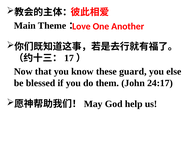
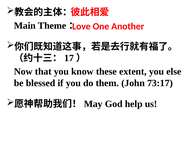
guard: guard -> extent (133, 72)
24:17: 24:17 -> 73:17 (160, 83)
